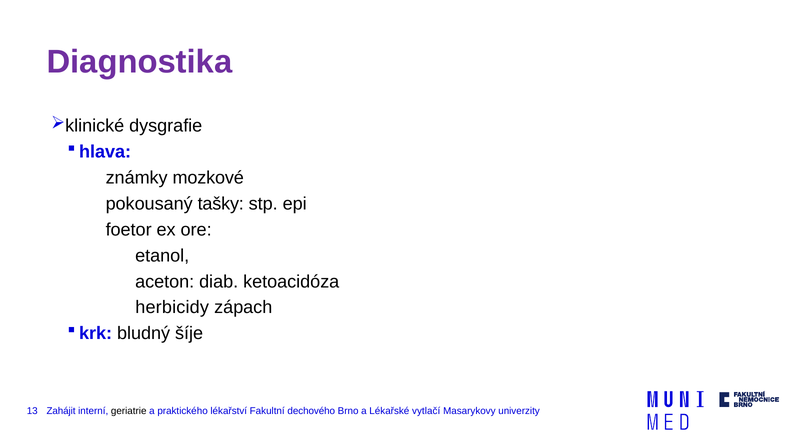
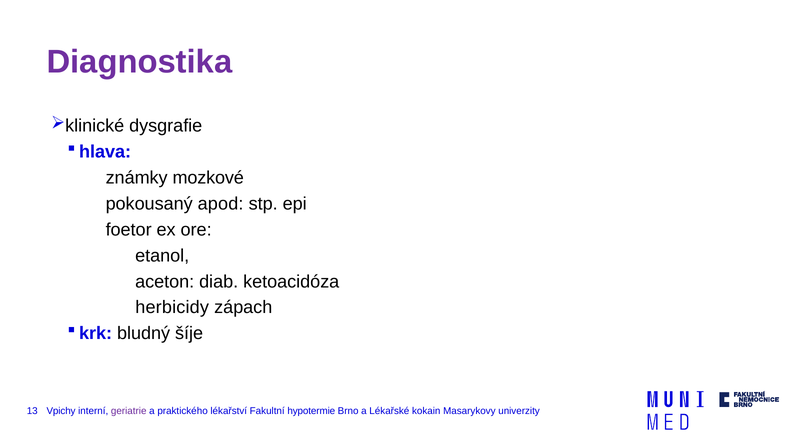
tašky: tašky -> apod (221, 204)
Zahájit: Zahájit -> Vpichy (61, 411)
geriatrie colour: black -> purple (129, 411)
dechového: dechového -> hypotermie (311, 411)
vytlačí: vytlačí -> kokain (426, 411)
